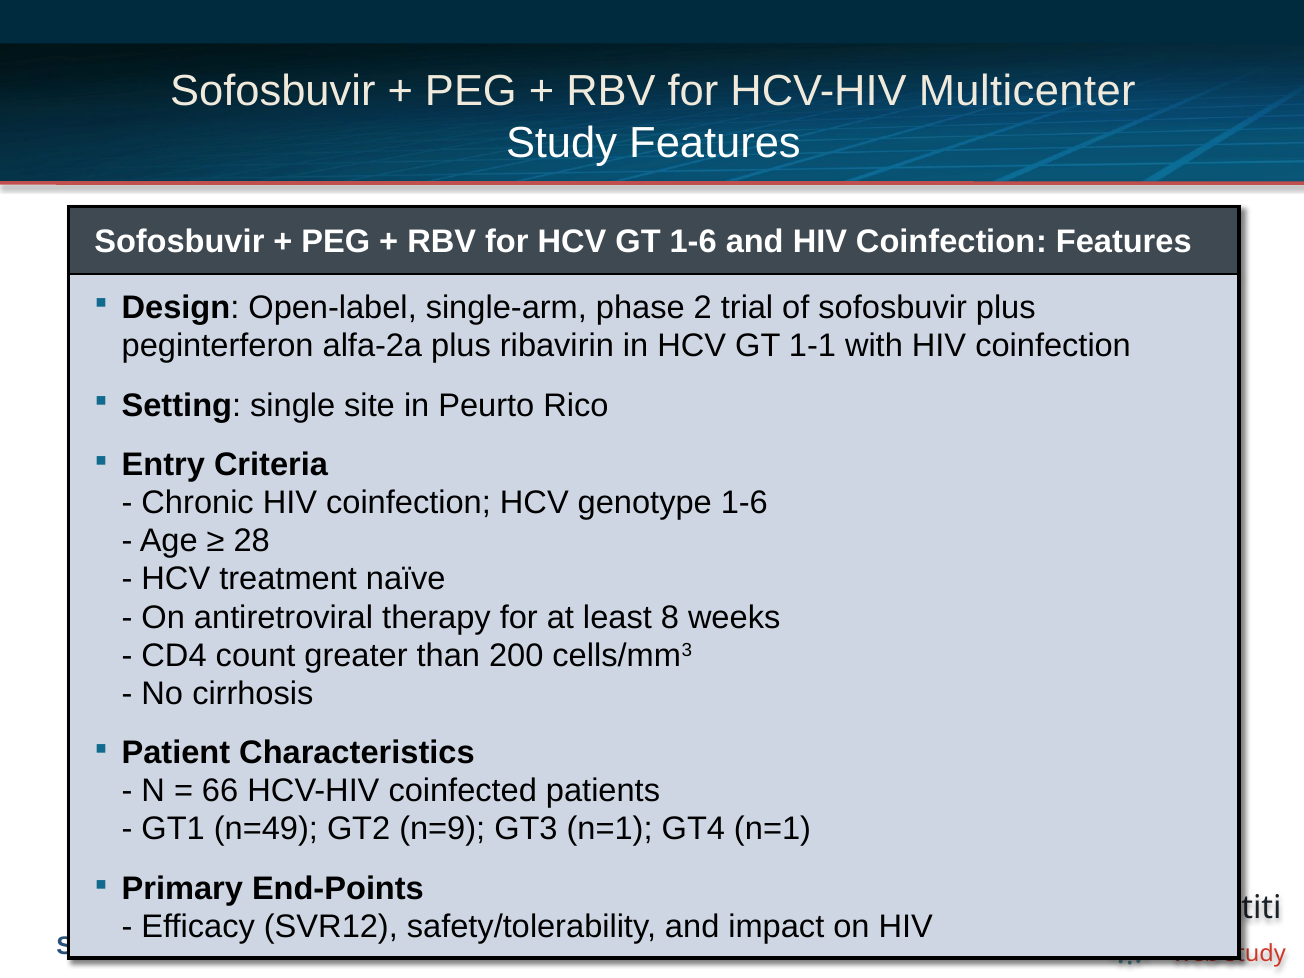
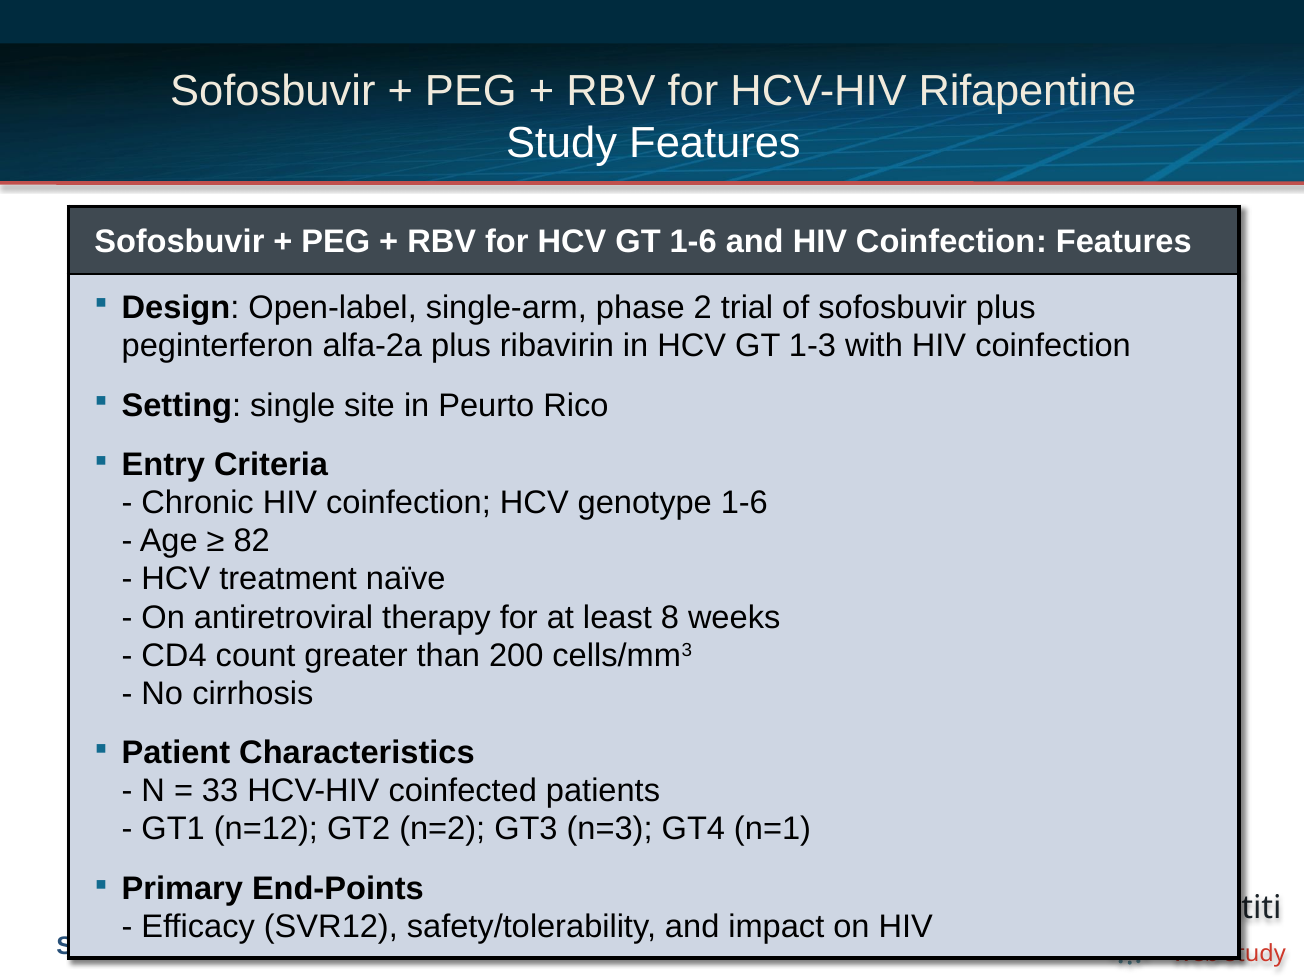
Multicenter: Multicenter -> Rifapentine (1028, 91)
1-1: 1-1 -> 1-3 (812, 346)
28: 28 -> 82 (252, 541)
66: 66 -> 33 (220, 791)
n=49: n=49 -> n=12 (266, 829)
n=9: n=9 -> n=2 (442, 829)
GT3 n=1: n=1 -> n=3 (610, 829)
